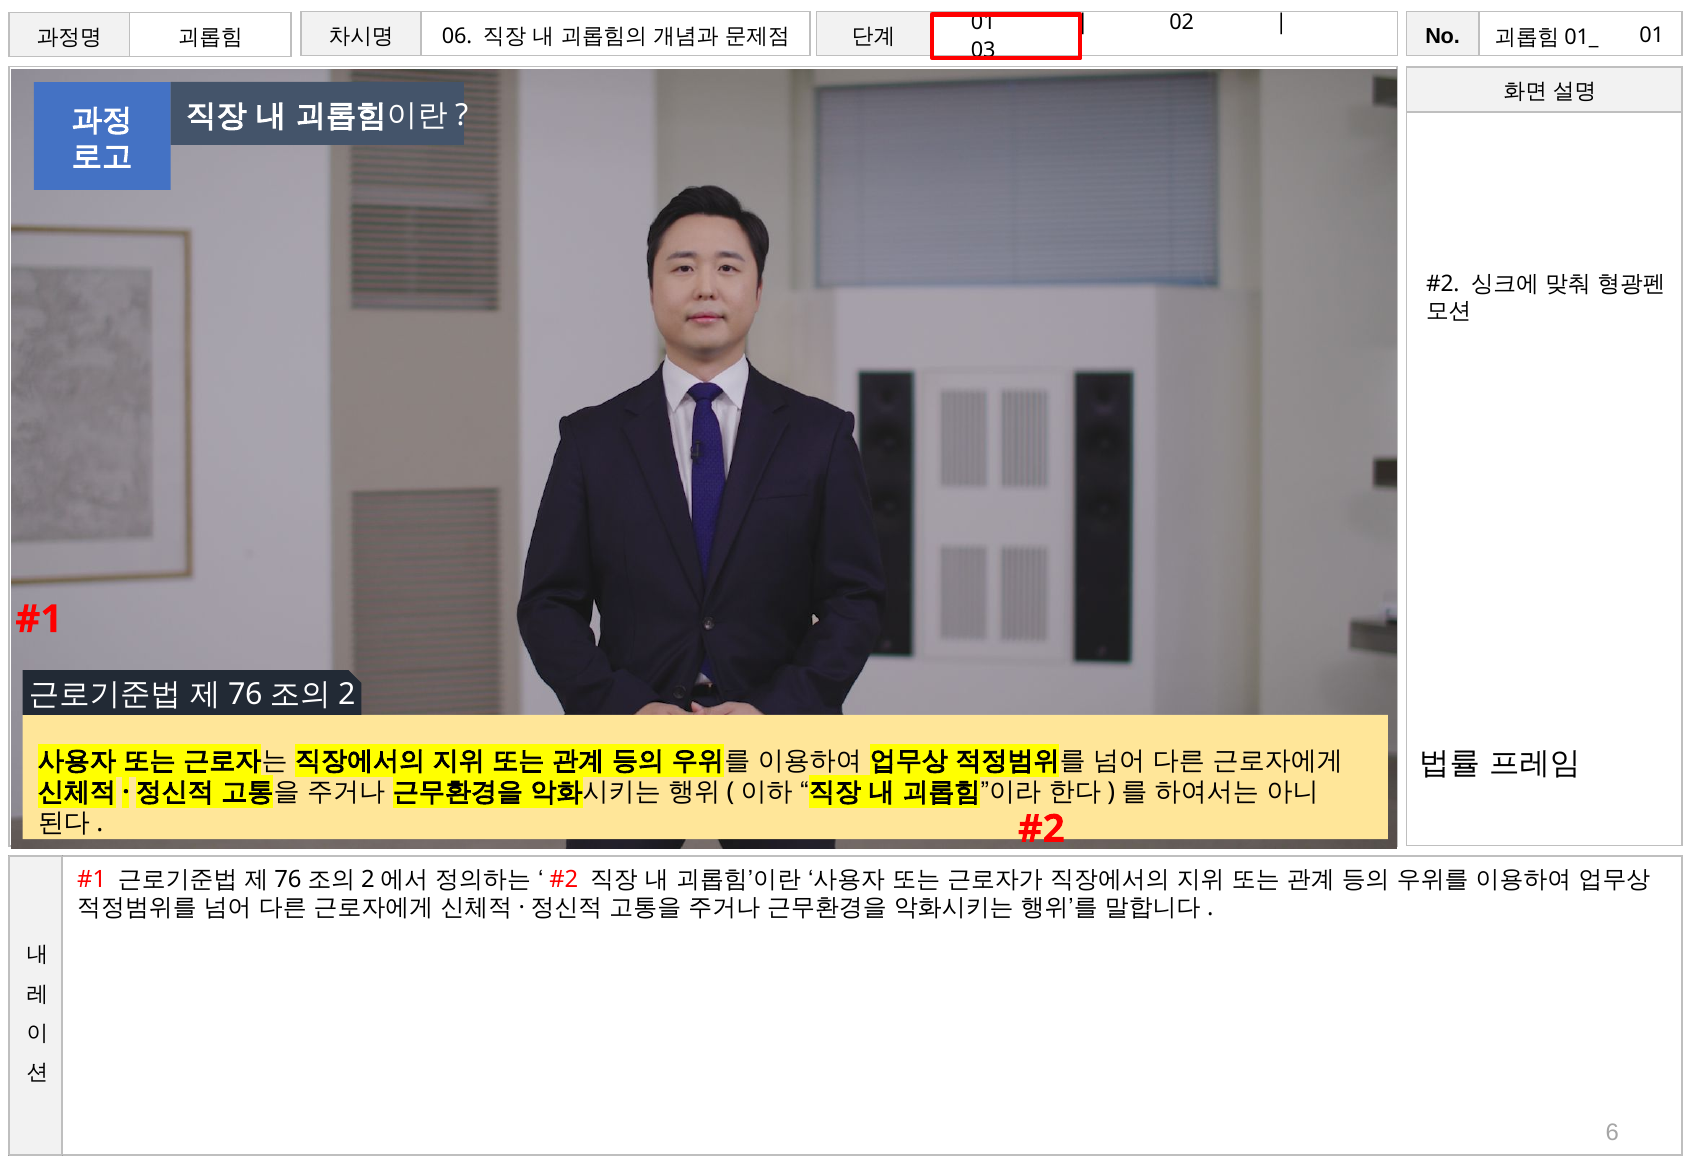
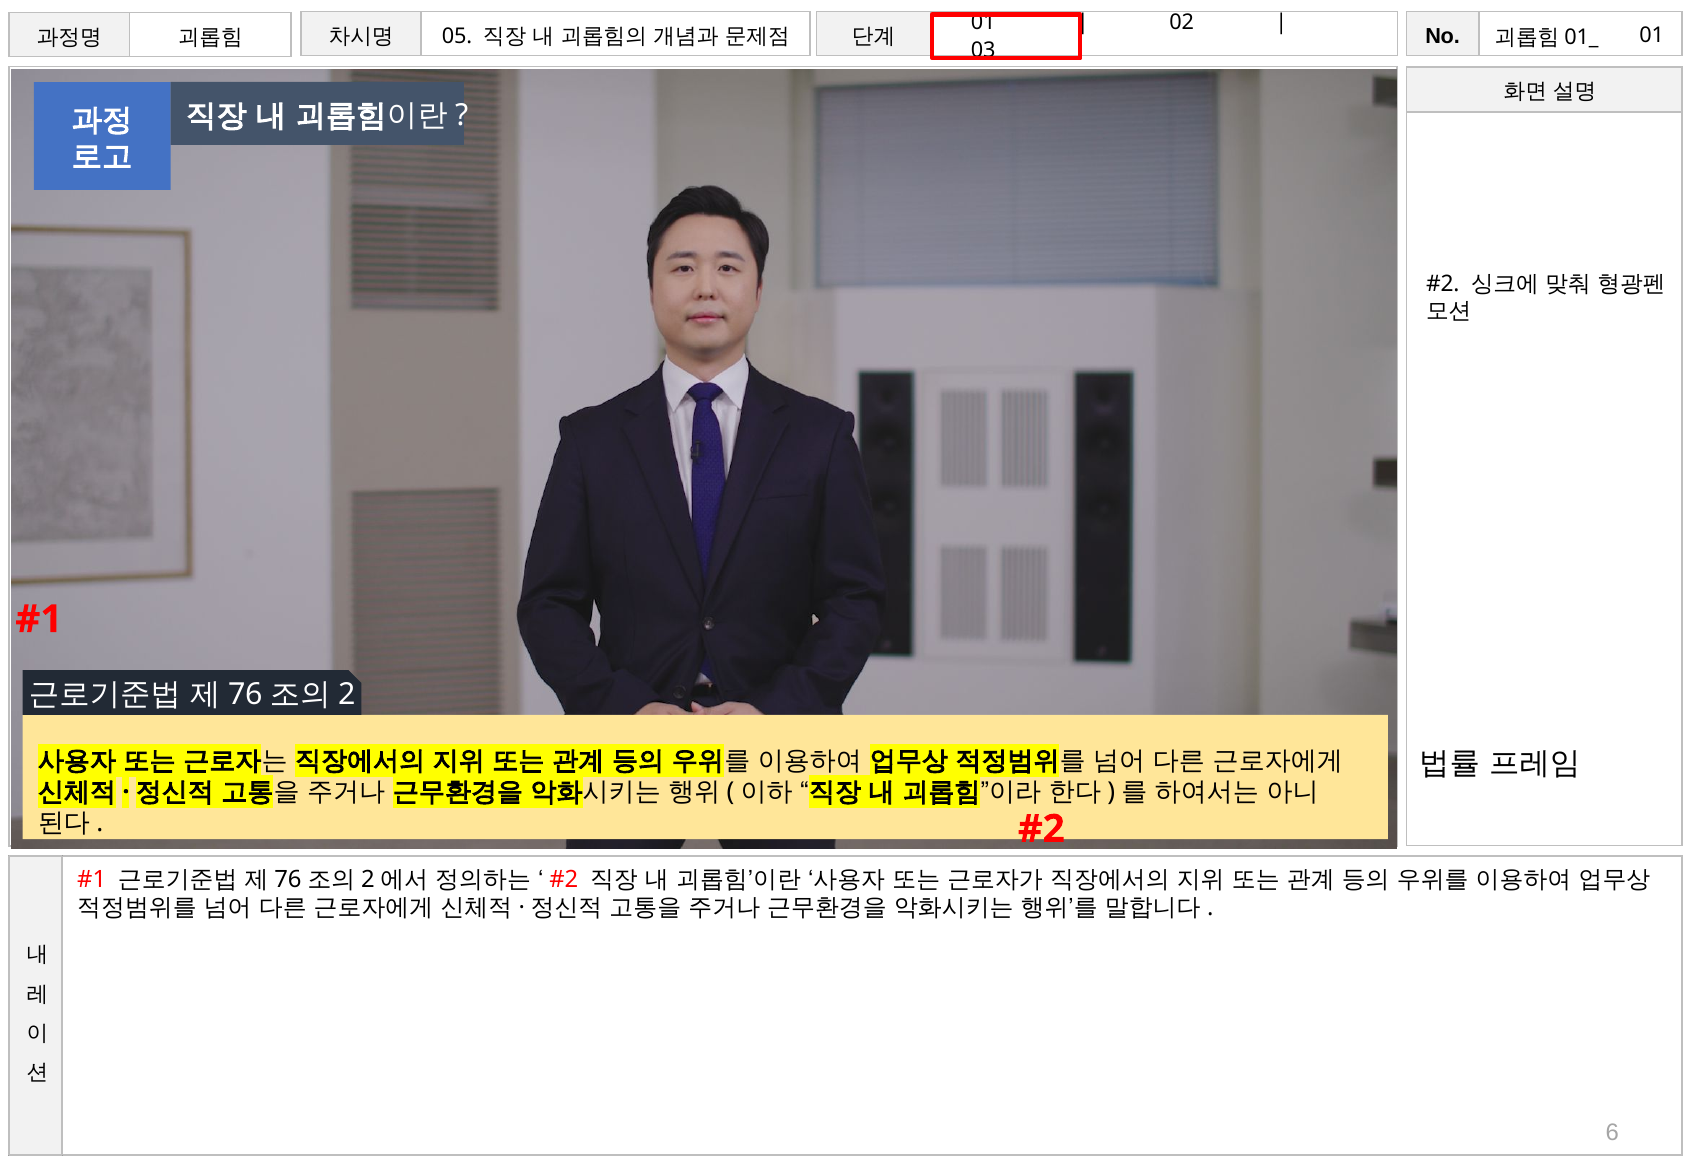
06: 06 -> 05 (457, 36)
